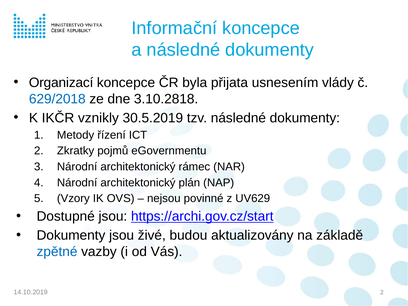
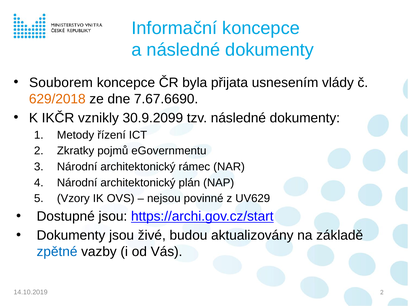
Organizací: Organizací -> Souborem (61, 83)
629/2018 colour: blue -> orange (57, 99)
3.10.2818: 3.10.2818 -> 7.67.6690 (166, 99)
30.5.2019: 30.5.2019 -> 30.9.2099 (153, 118)
